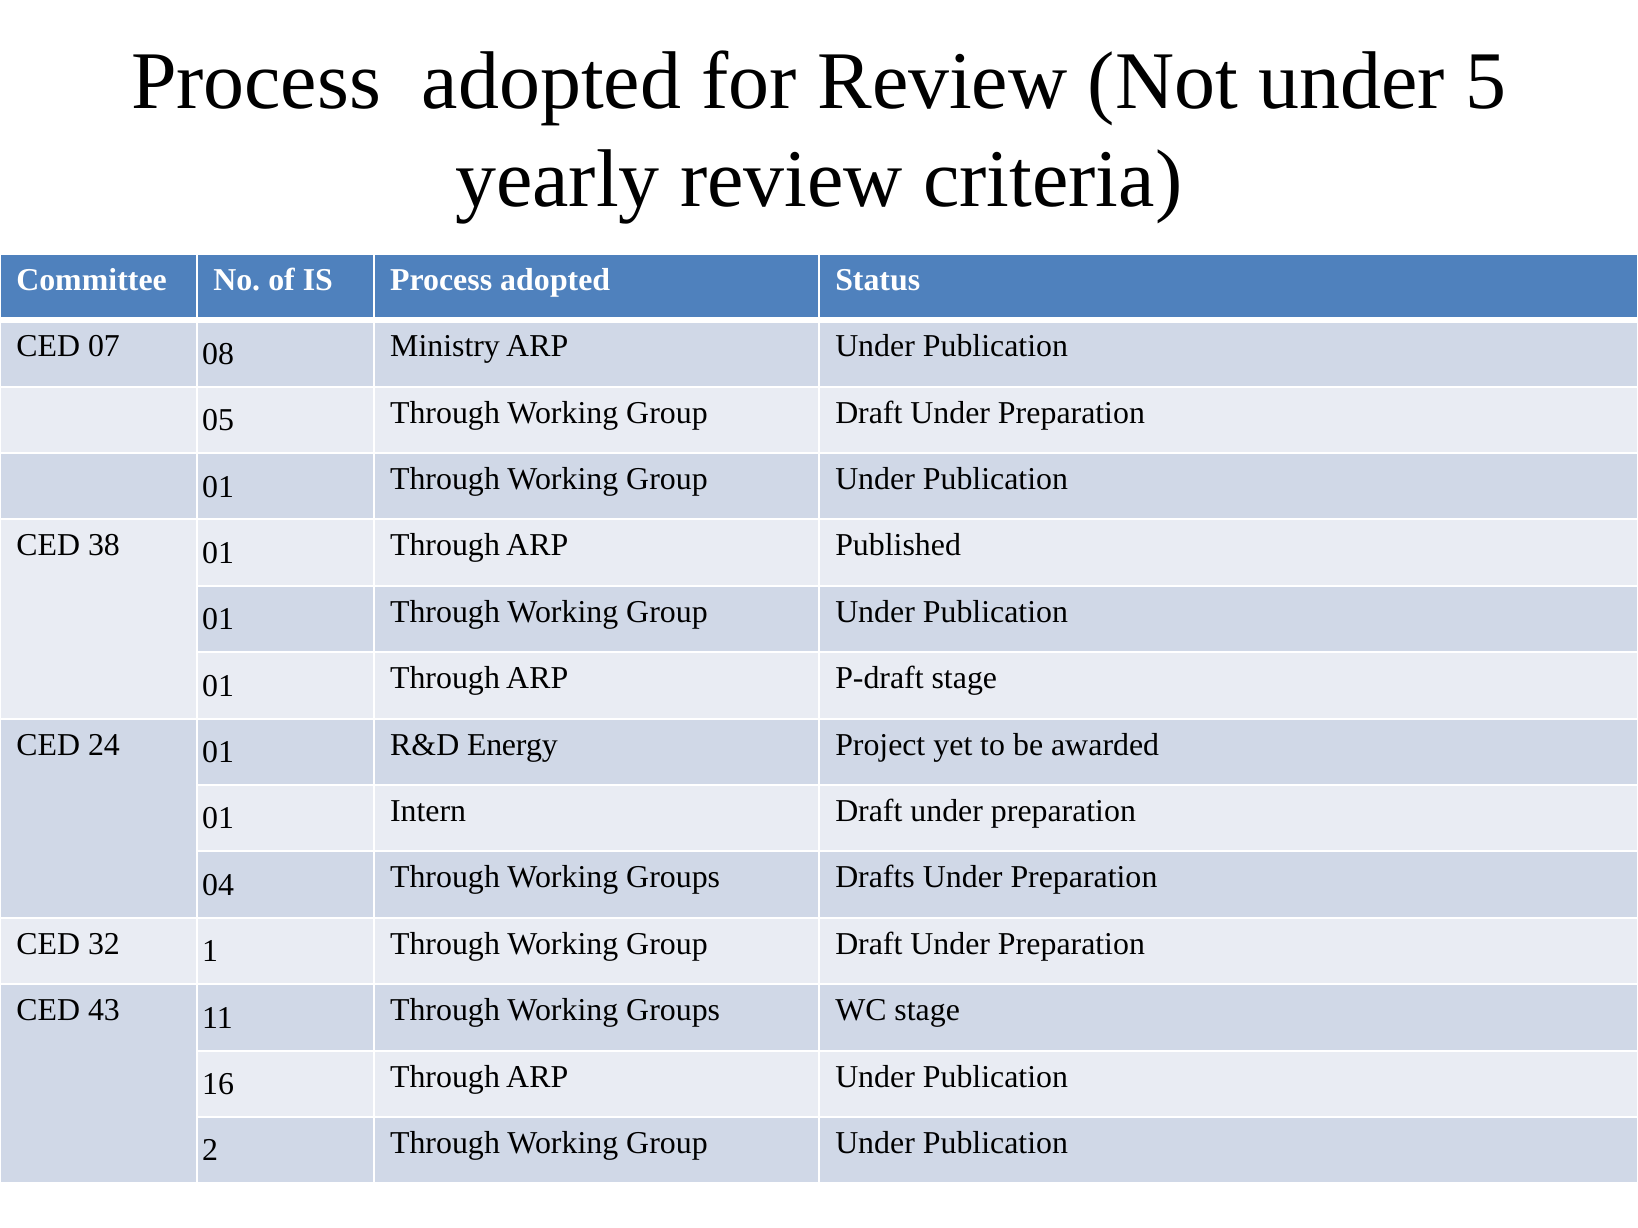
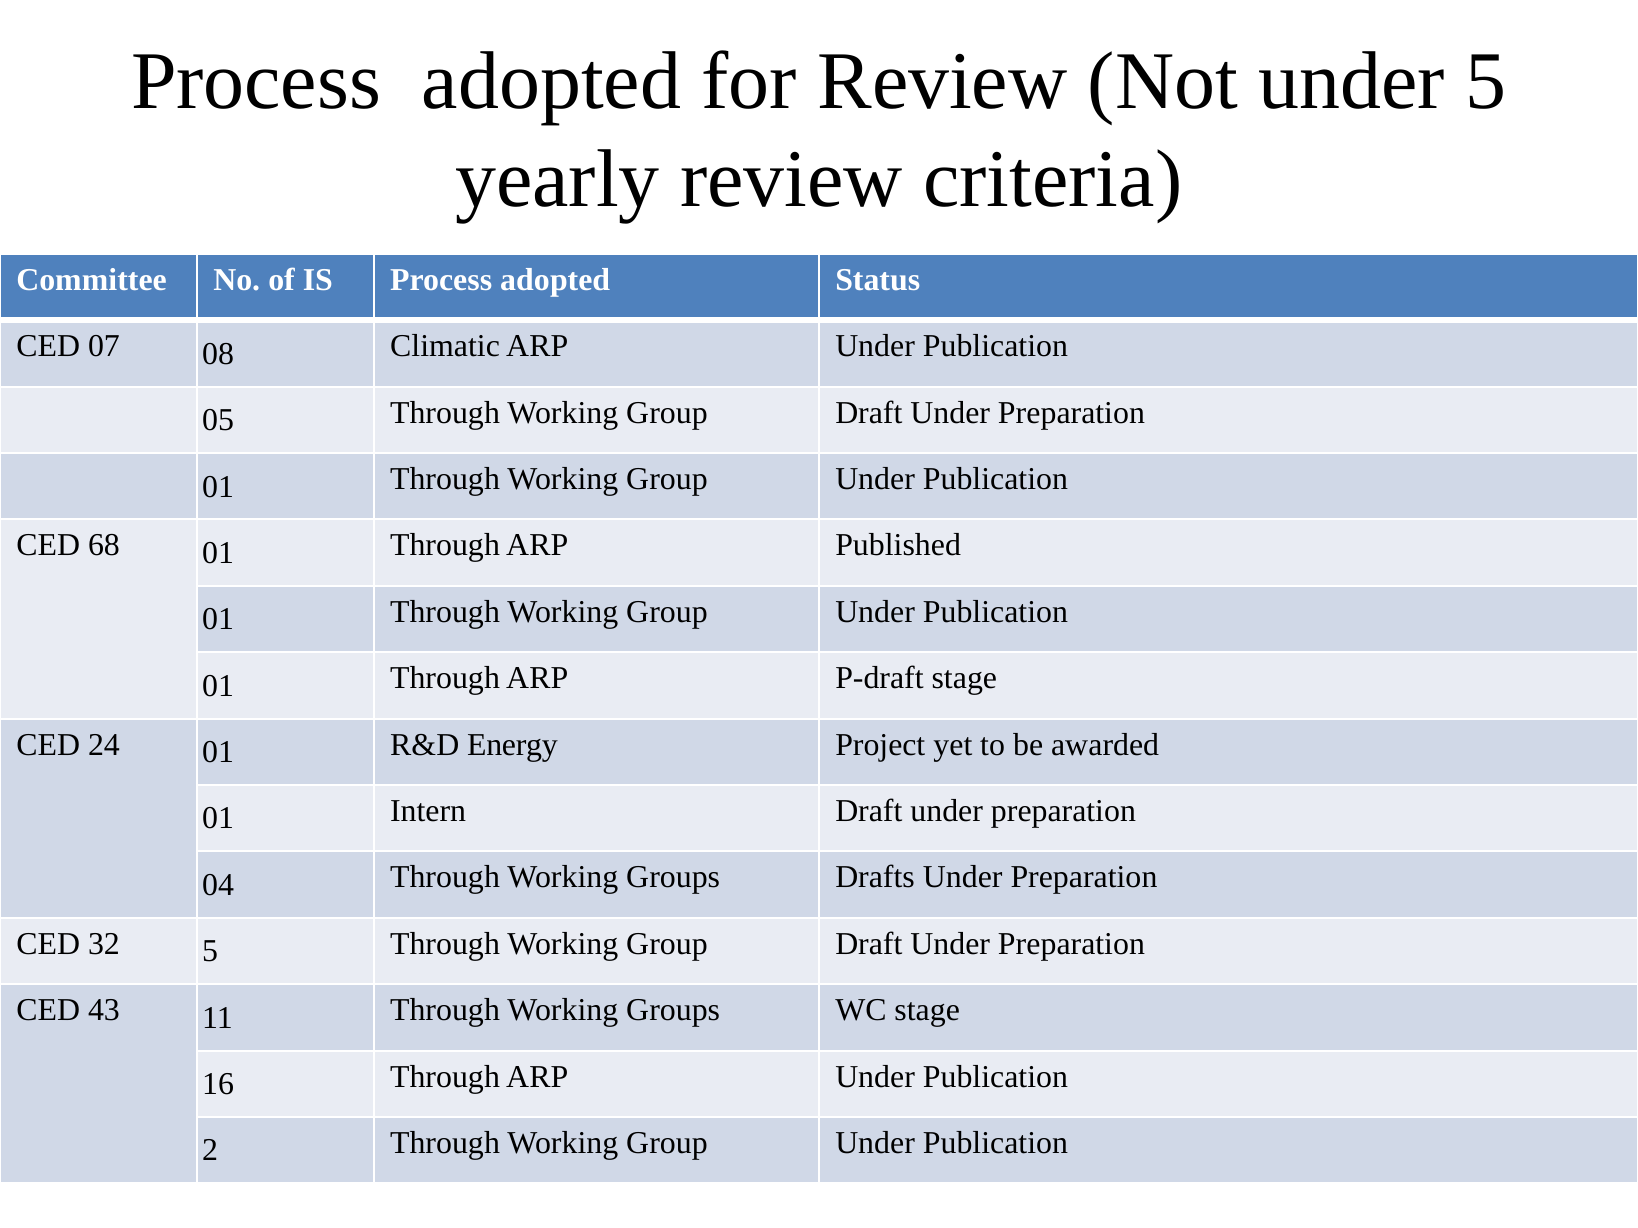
Ministry: Ministry -> Climatic (445, 346)
38: 38 -> 68 (104, 546)
32 1: 1 -> 5 (210, 952)
